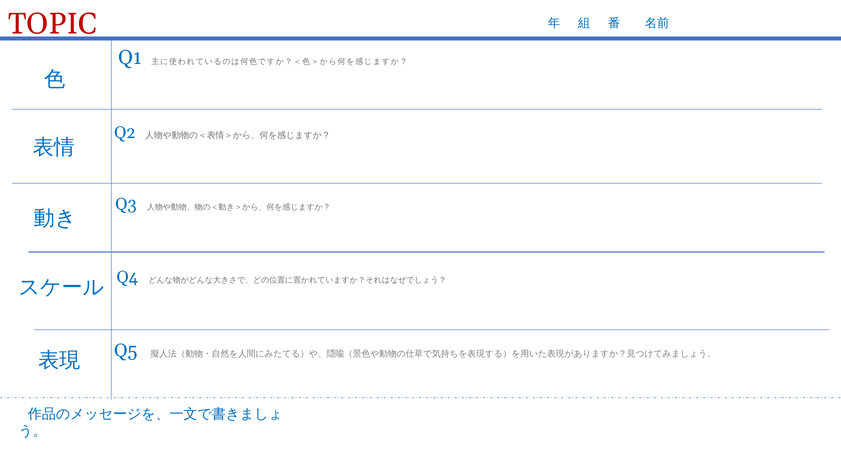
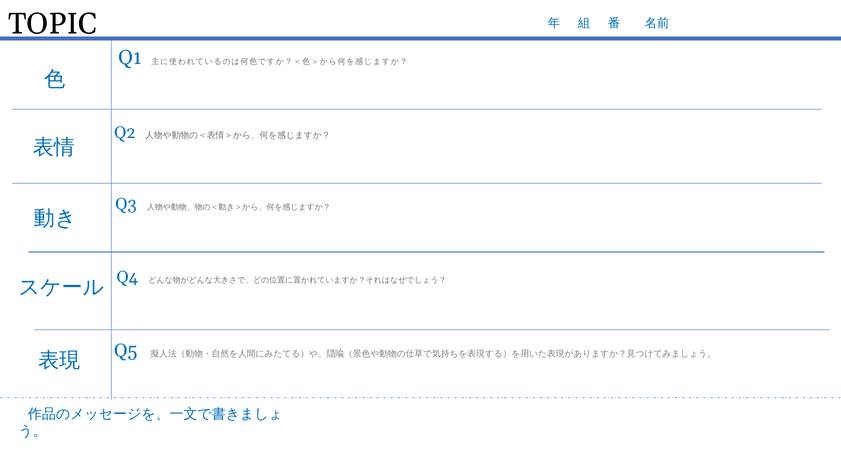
TOPIC colour: red -> black (53, 24)
